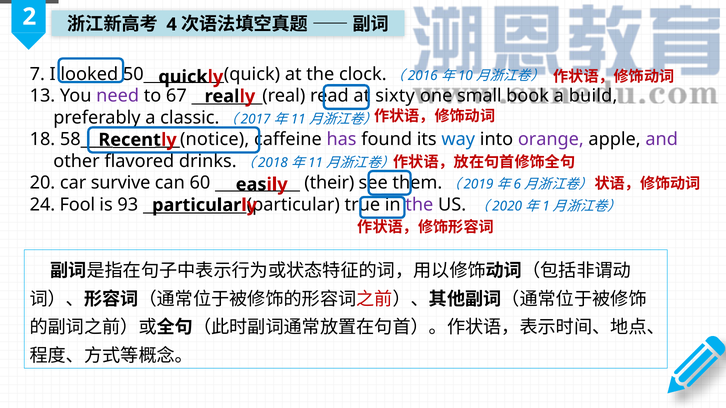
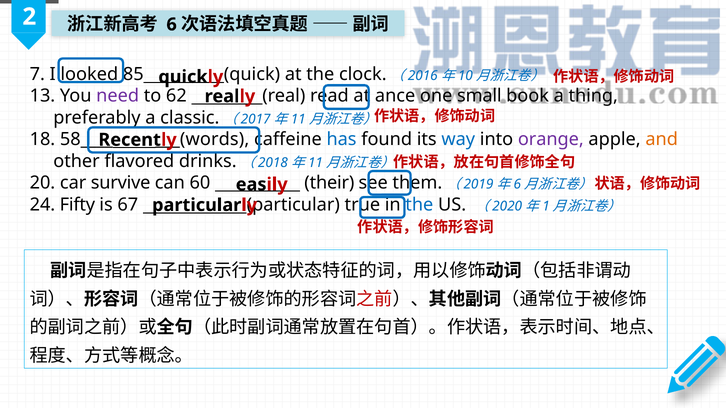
4: 4 -> 6 (172, 24)
50: 50 -> 85 (133, 74)
67: 67 -> 62 (176, 96)
sixty: sixty -> ance (395, 96)
build: build -> thing (593, 96)
___(notice: ___(notice -> ___(words (202, 139)
has colour: purple -> blue (342, 139)
and colour: purple -> orange (662, 139)
Fool: Fool -> Fifty (77, 205)
93: 93 -> 67 (128, 205)
the colour: purple -> blue (419, 205)
